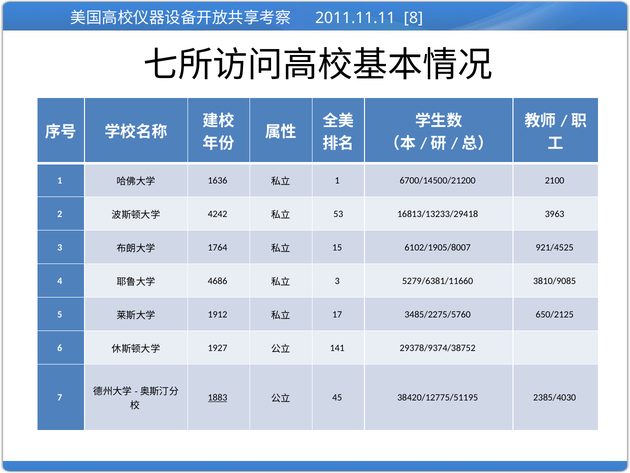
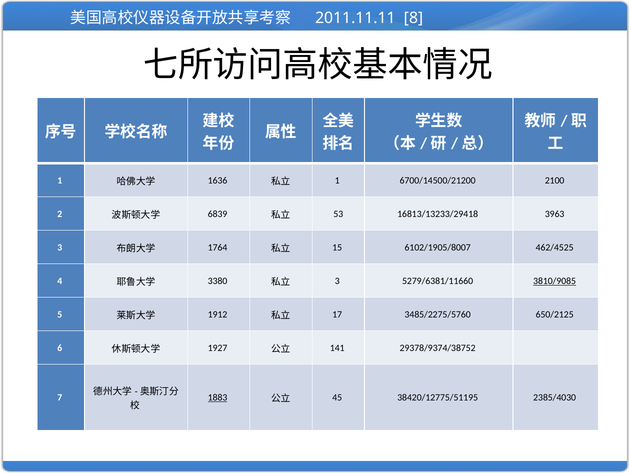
4242: 4242 -> 6839 (218, 214)
921/4525: 921/4525 -> 462/4525 (555, 247)
4686: 4686 -> 3380 (218, 281)
3810/9085 underline: none -> present (555, 281)
